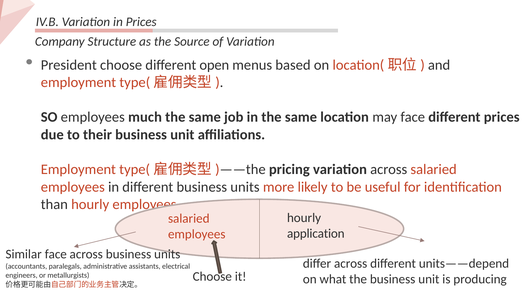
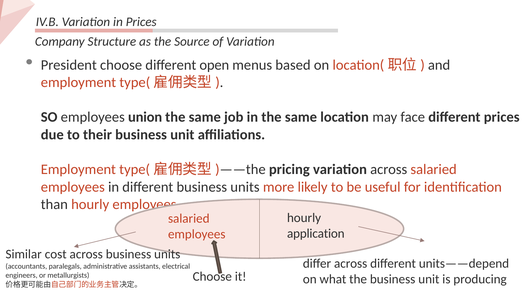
much: much -> union (145, 117)
Similar face: face -> cost (56, 254)
